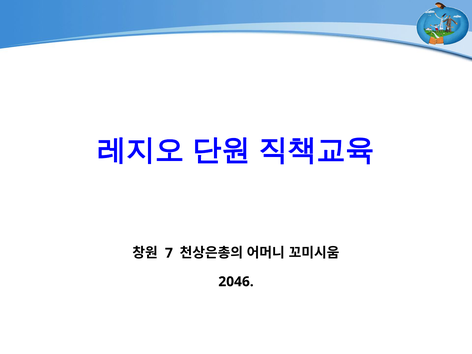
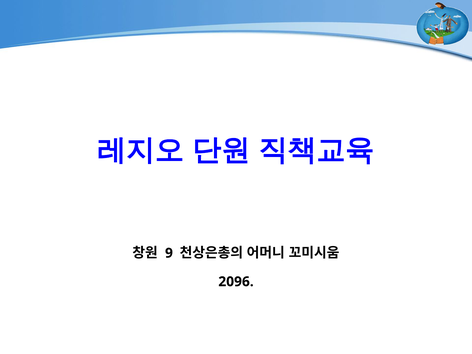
7: 7 -> 9 (169, 253)
2046: 2046 -> 2096 (236, 282)
